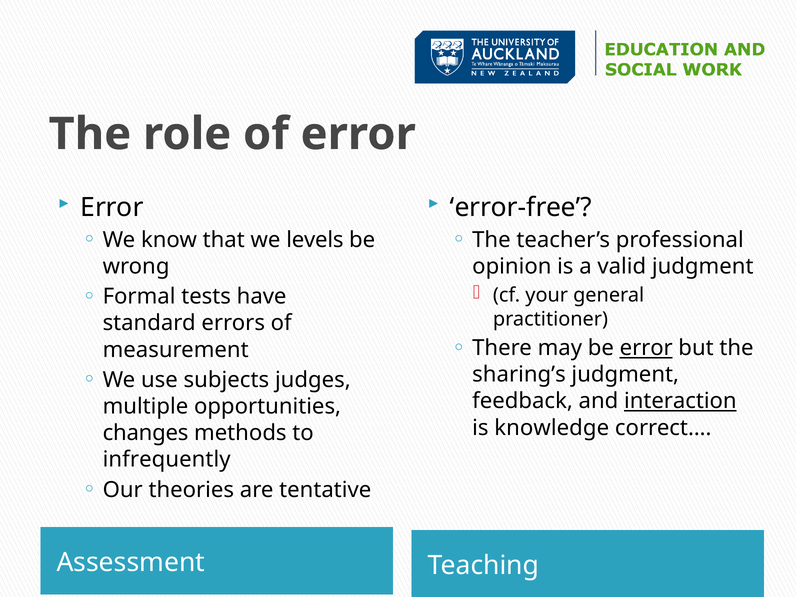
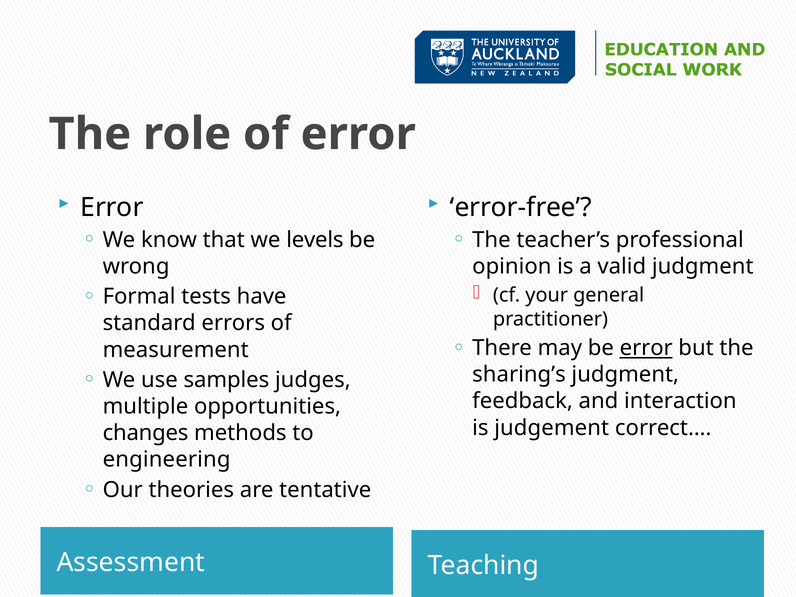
subjects: subjects -> samples (226, 380)
interaction underline: present -> none (680, 401)
knowledge: knowledge -> judgement (552, 428)
infrequently: infrequently -> engineering (167, 460)
